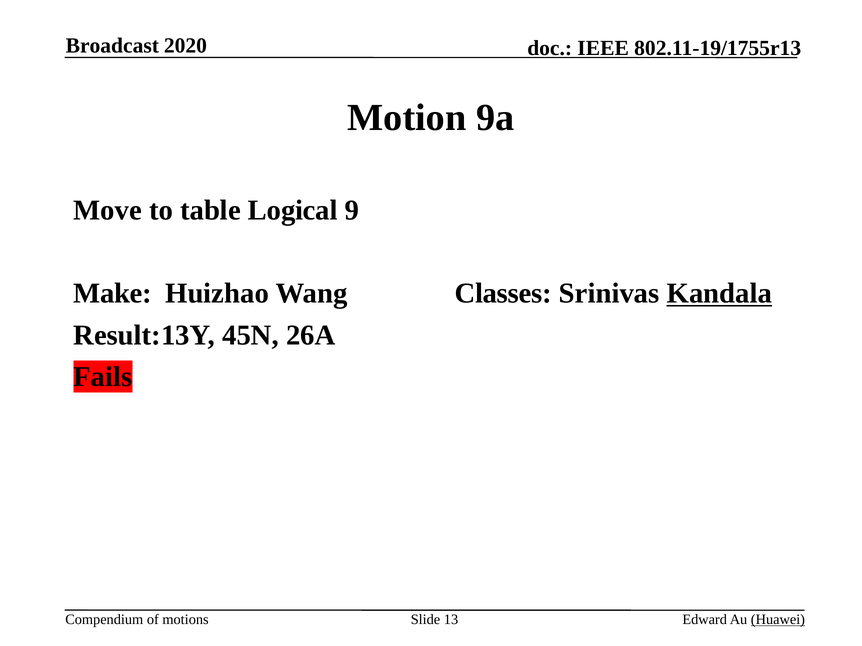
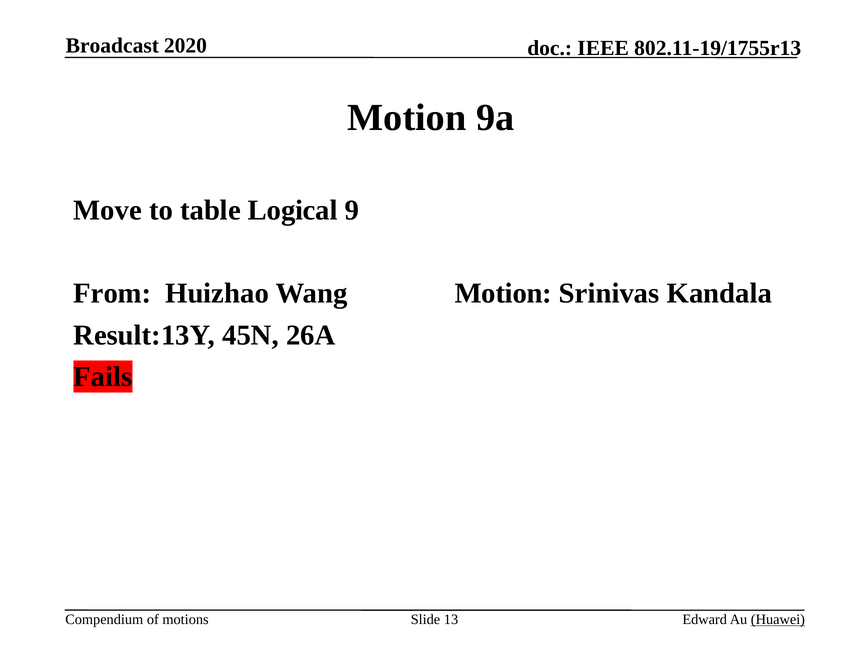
Make: Make -> From (112, 294)
Wang Classes: Classes -> Motion (503, 294)
Kandala underline: present -> none (719, 294)
